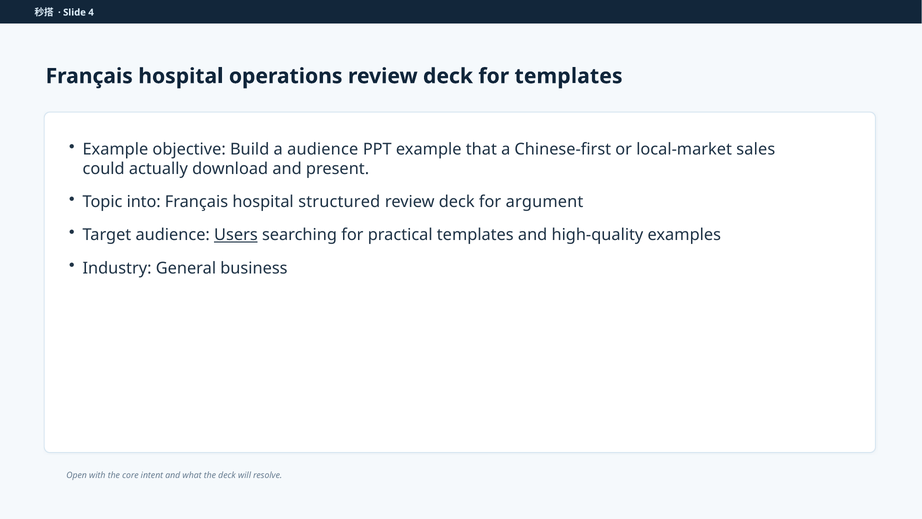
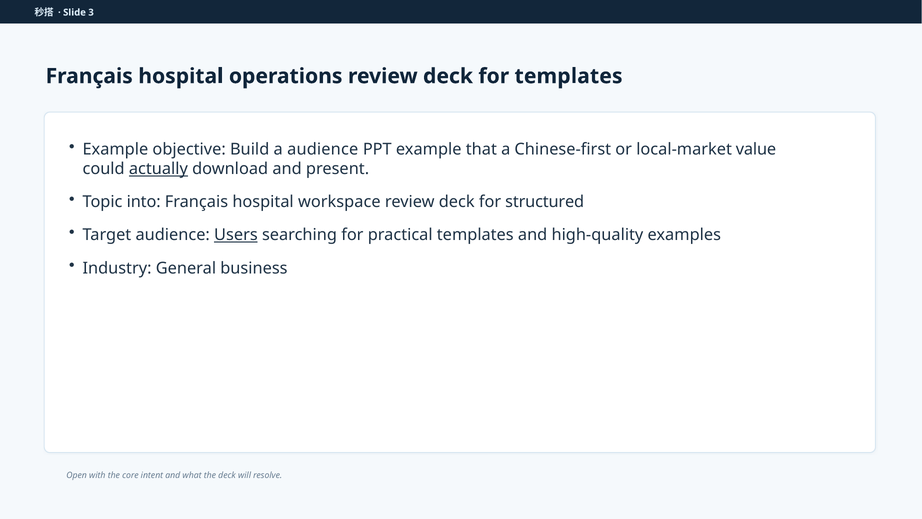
4: 4 -> 3 (91, 12)
sales: sales -> value (756, 149)
actually underline: none -> present (158, 169)
structured: structured -> workspace (339, 202)
argument: argument -> structured (545, 202)
